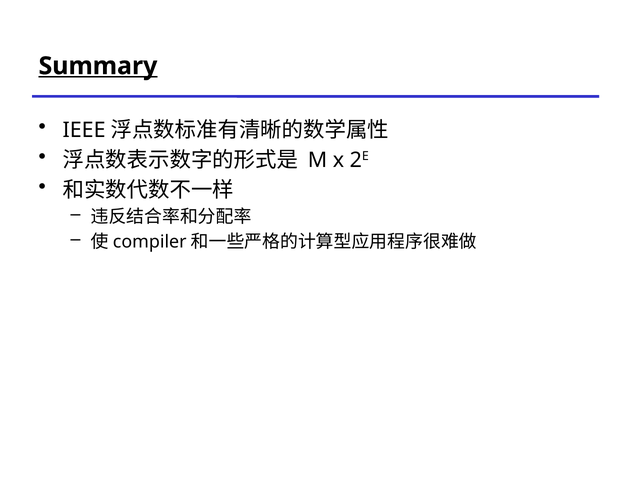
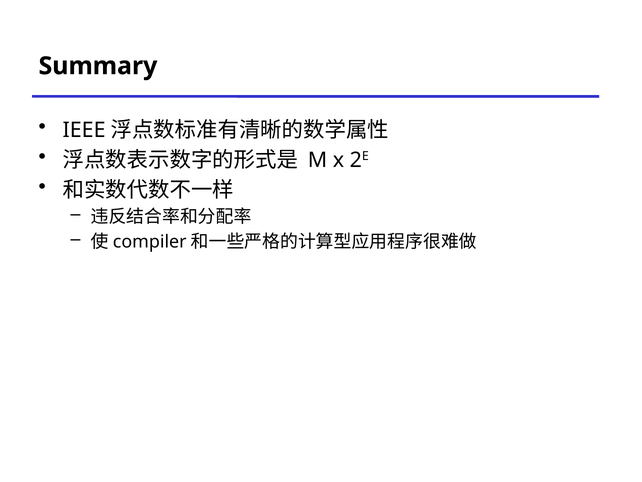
Summary underline: present -> none (98, 66)
